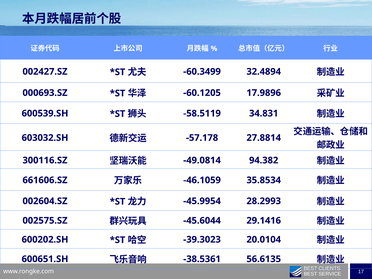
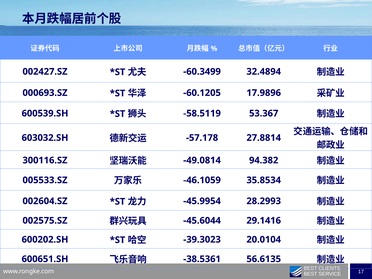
34.831: 34.831 -> 53.367 (264, 113)
661606.SZ: 661606.SZ -> 005533.SZ (45, 180)
